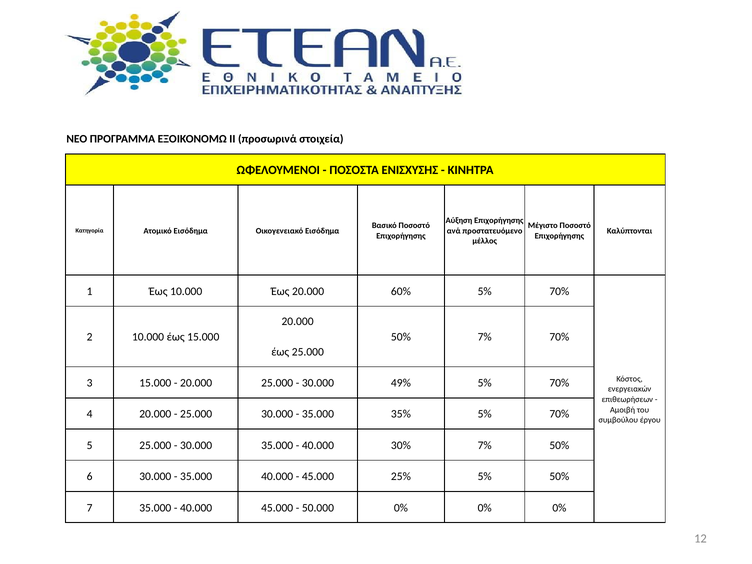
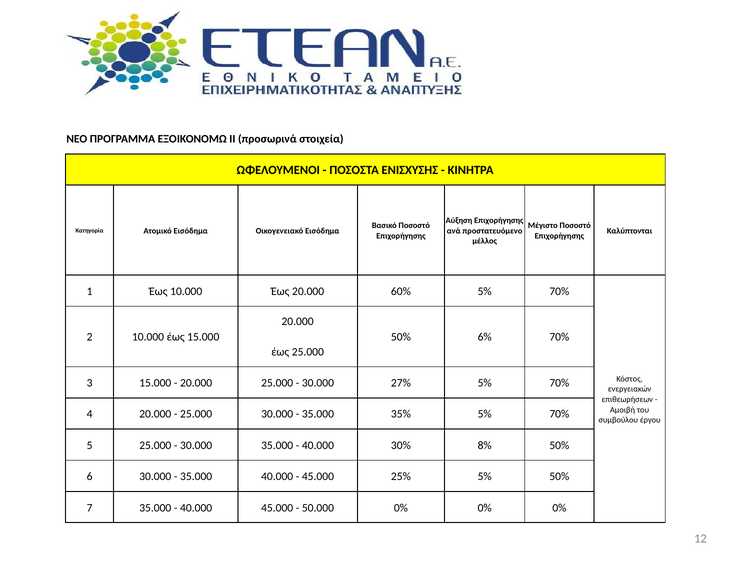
50% 7%: 7% -> 6% (485, 337)
49%: 49% -> 27% (401, 383)
30% 7%: 7% -> 8% (485, 445)
